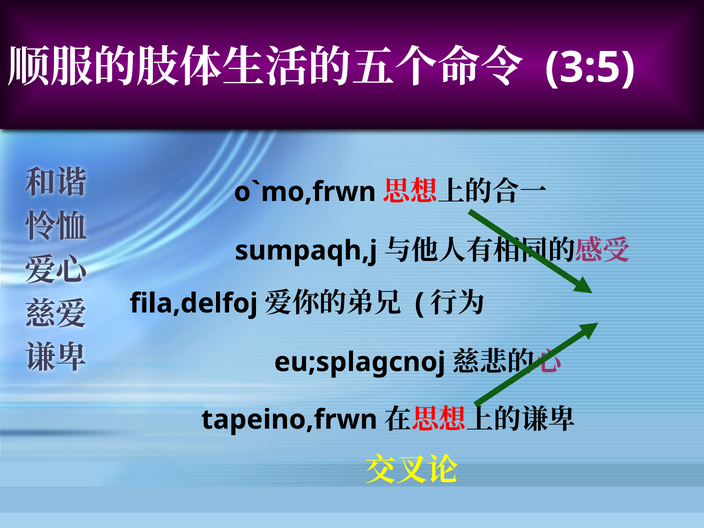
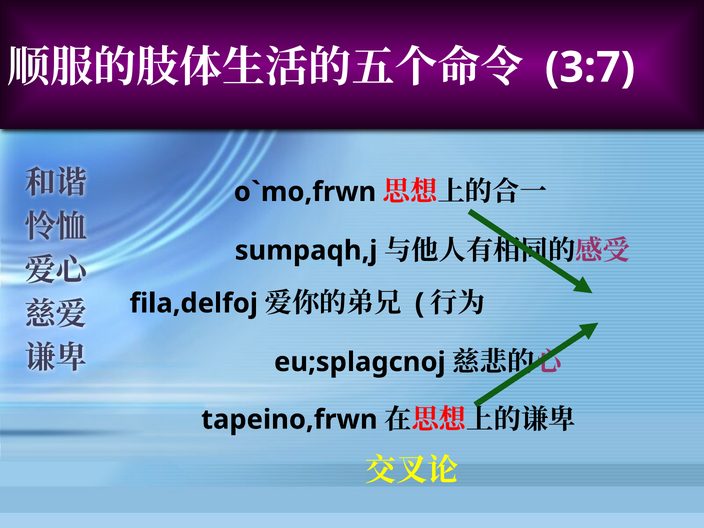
3:5: 3:5 -> 3:7 (590, 68)
